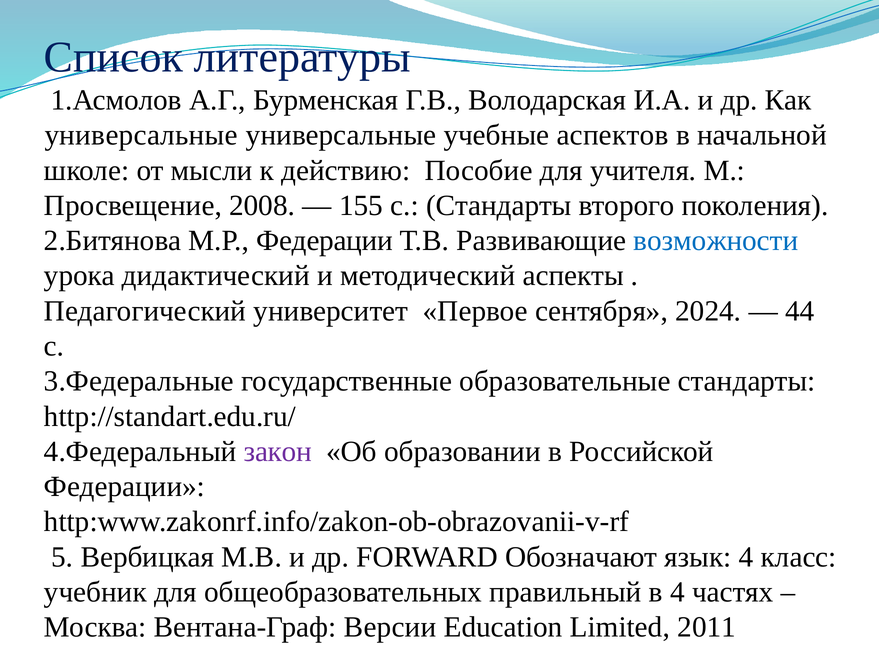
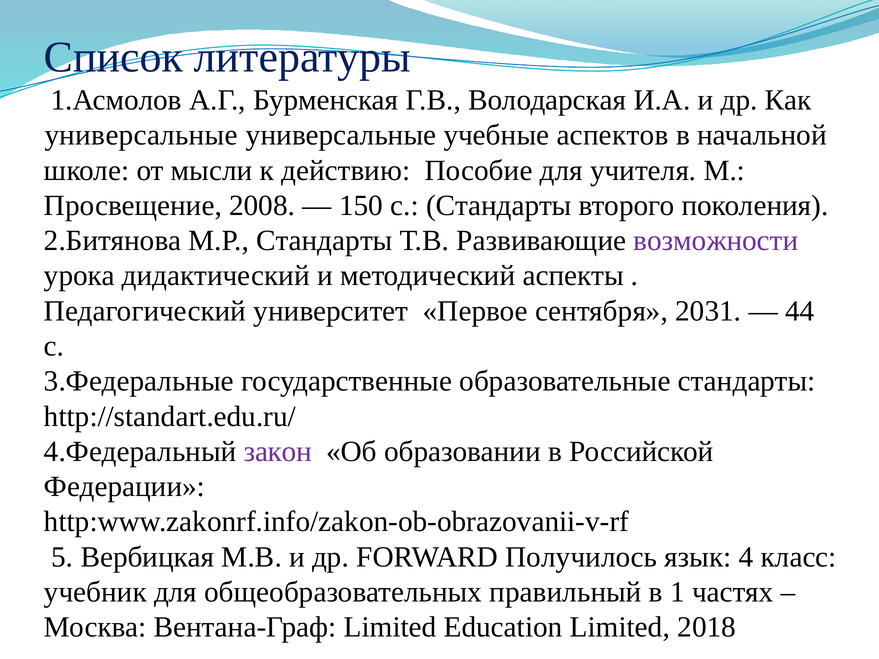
155: 155 -> 150 (361, 206)
М.Р Федерации: Федерации -> Стандарты (324, 241)
возможности colour: blue -> purple (716, 241)
2024: 2024 -> 2031 (708, 311)
Обозначают: Обозначают -> Получилось (581, 557)
в 4: 4 -> 1 (678, 592)
Вентана-Граф Версии: Версии -> Limited (390, 627)
2011: 2011 -> 2018 (707, 627)
